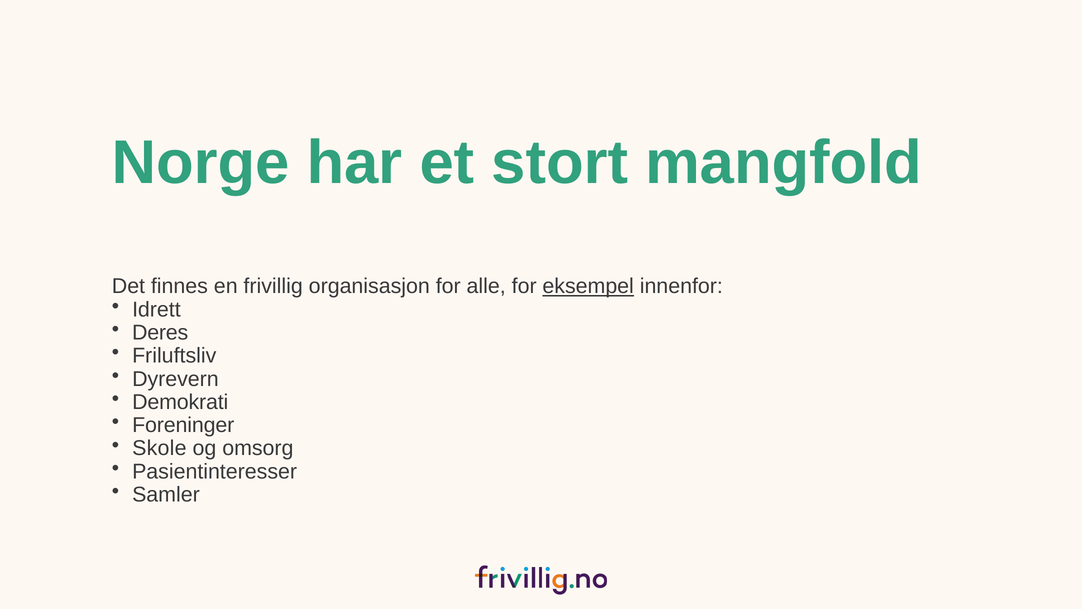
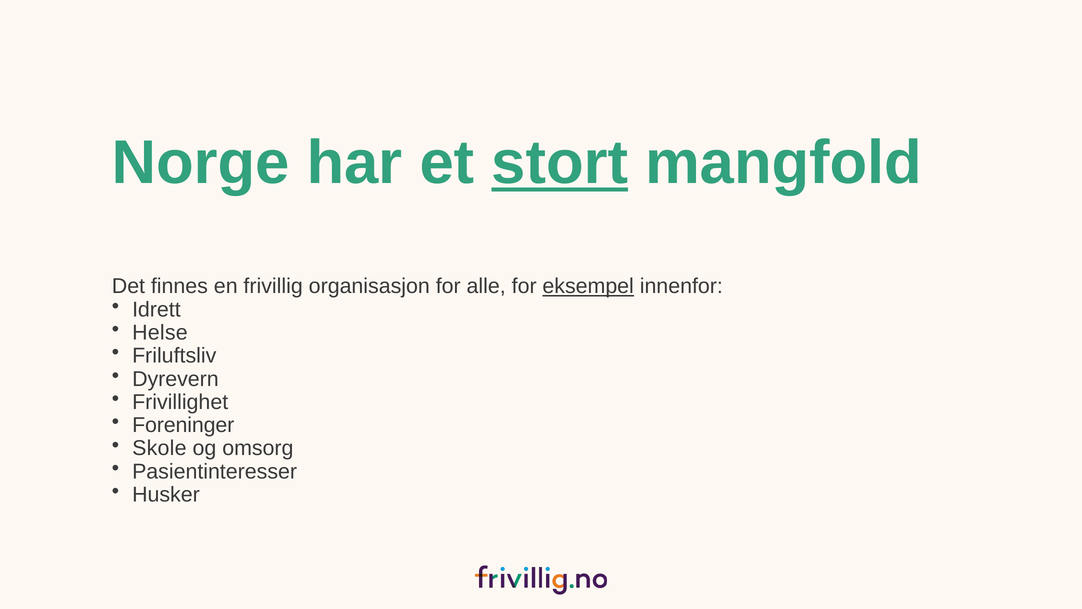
stort underline: none -> present (560, 163)
Deres: Deres -> Helse (160, 332)
Demokrati: Demokrati -> Frivillighet (180, 402)
Samler: Samler -> Husker (166, 494)
